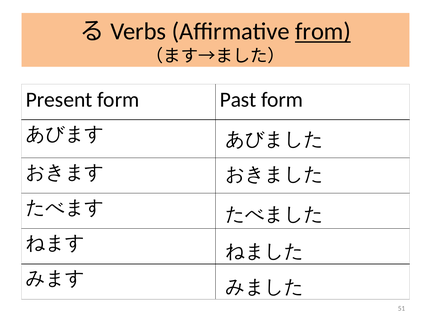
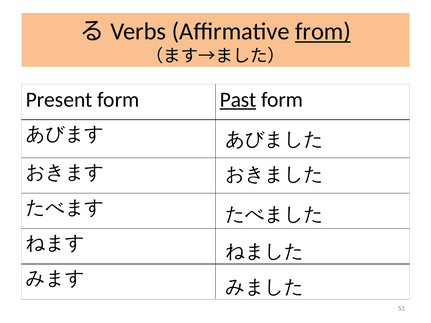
Past underline: none -> present (238, 100)
